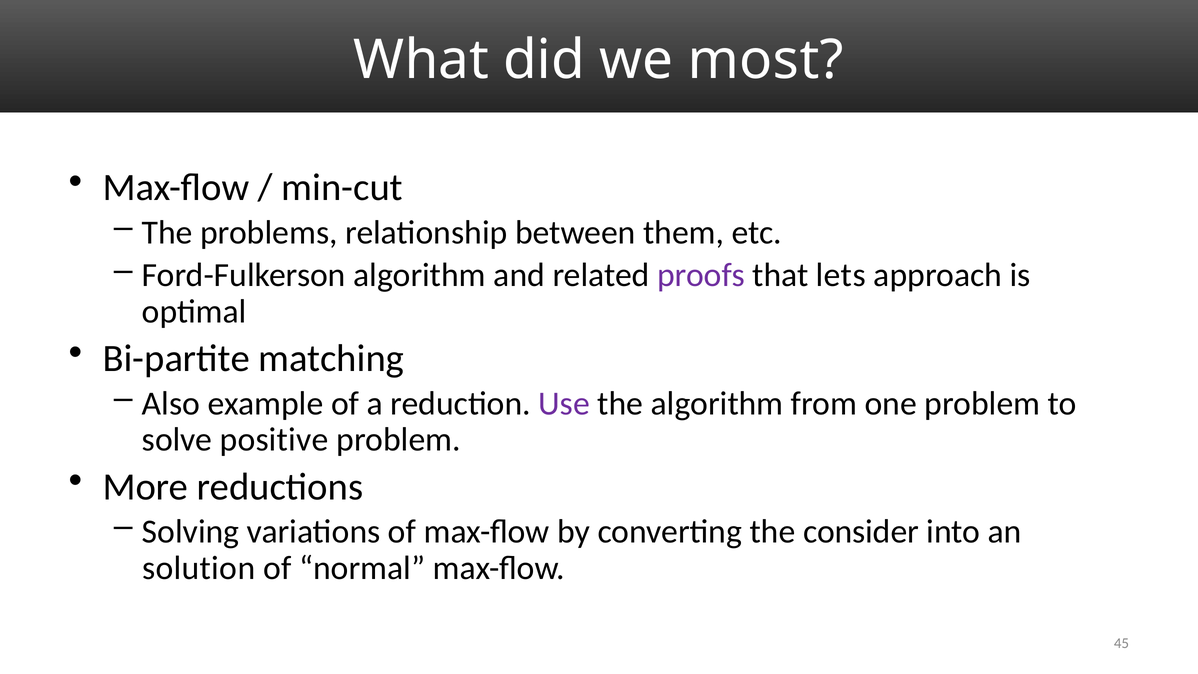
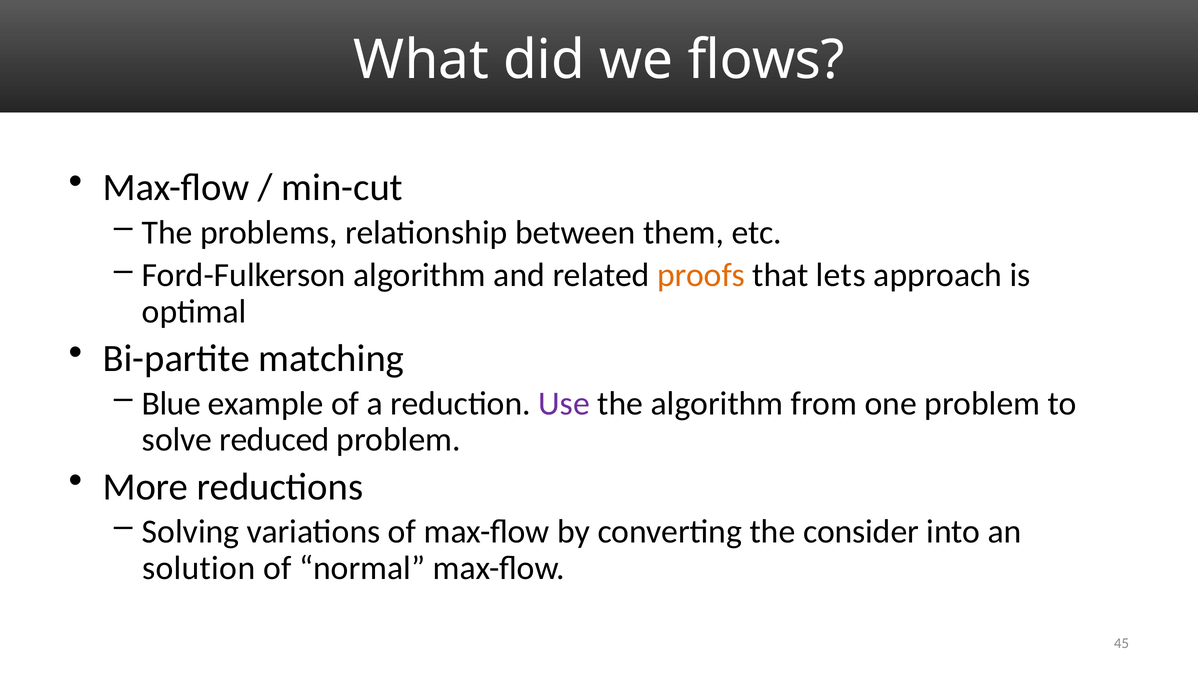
most: most -> flows (766, 60)
proofs colour: purple -> orange (701, 275)
Also: Also -> Blue (171, 403)
positive: positive -> reduced (274, 440)
